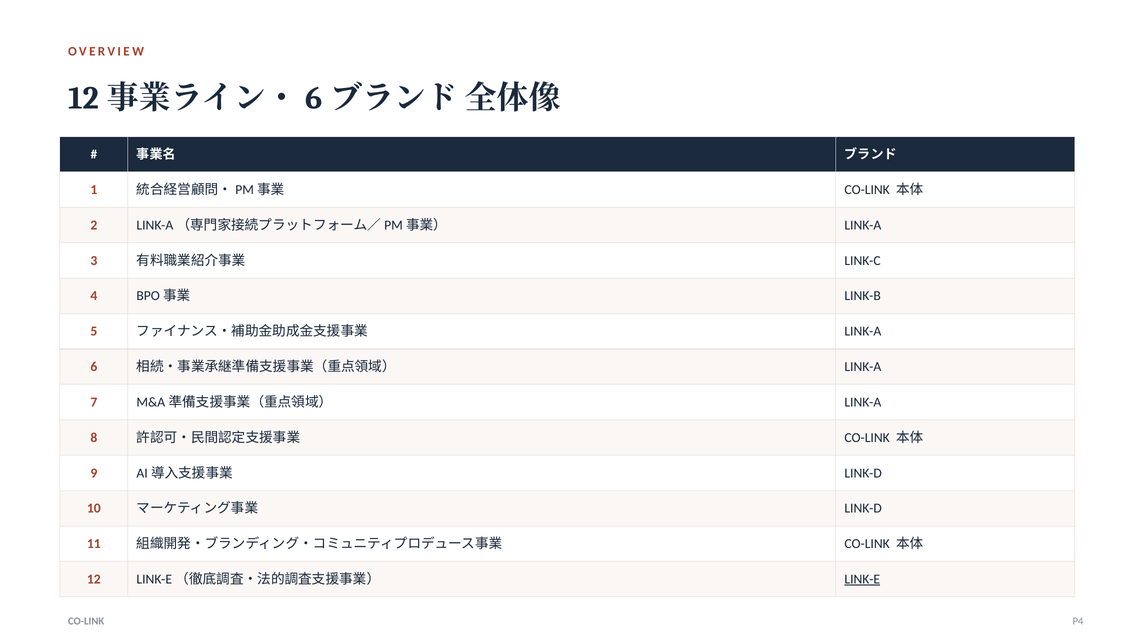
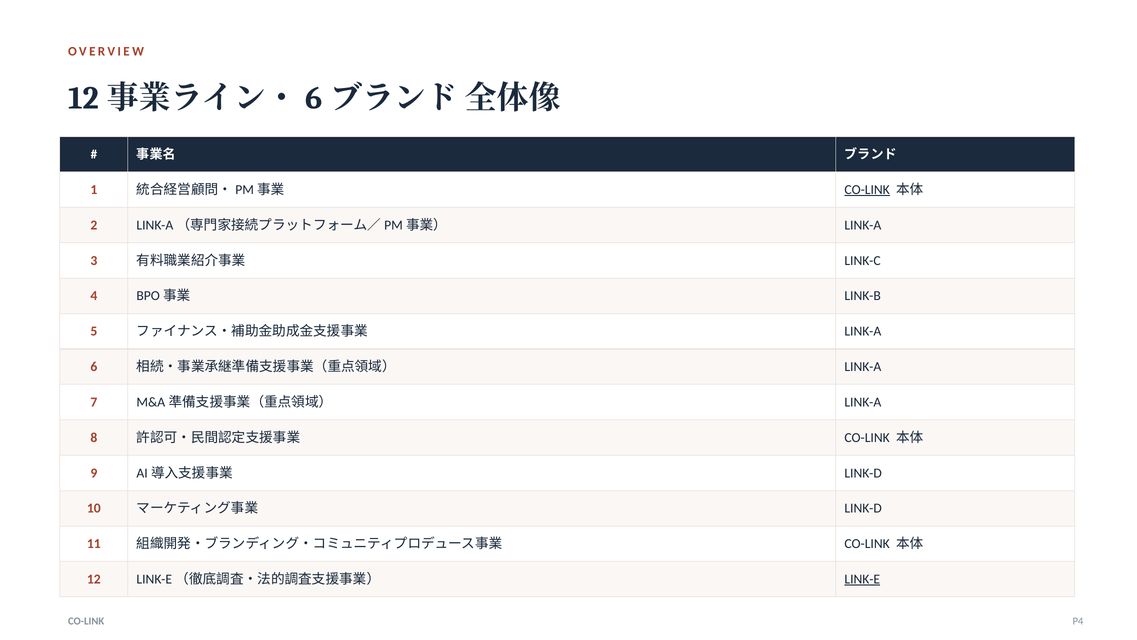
CO-LINK underline: none -> present (867, 190)
